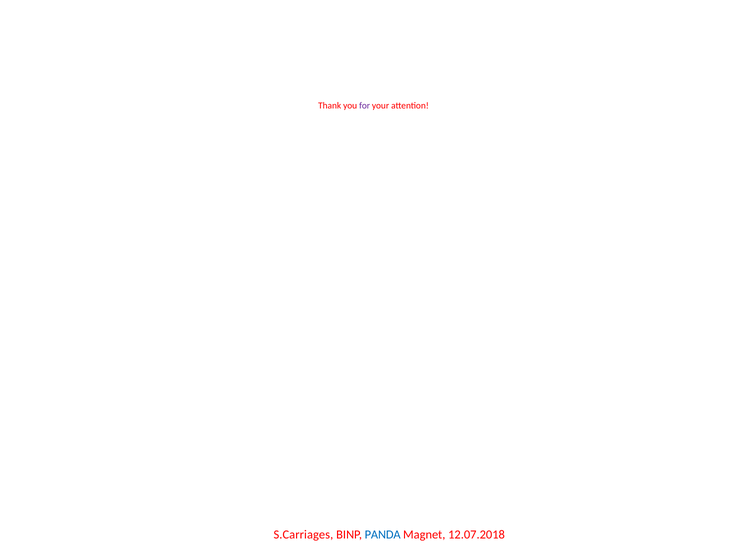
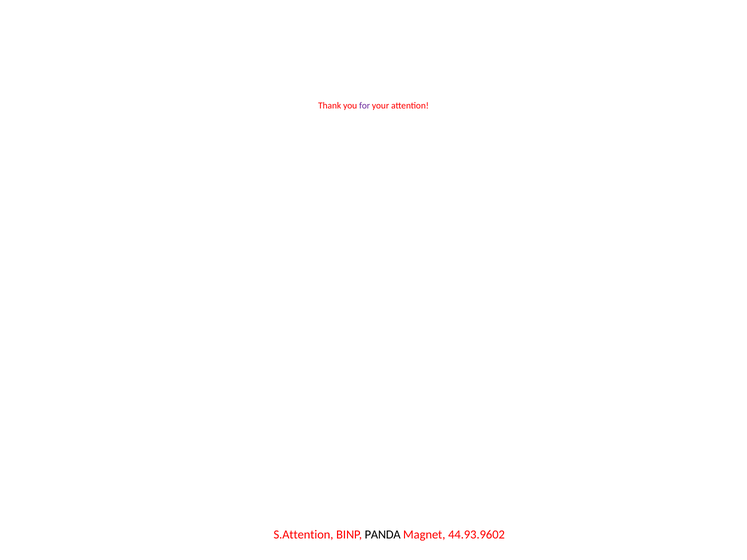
S.Carriages: S.Carriages -> S.Attention (303, 535)
PANDA colour: blue -> black (383, 535)
12.07.2018: 12.07.2018 -> 44.93.9602 (477, 535)
